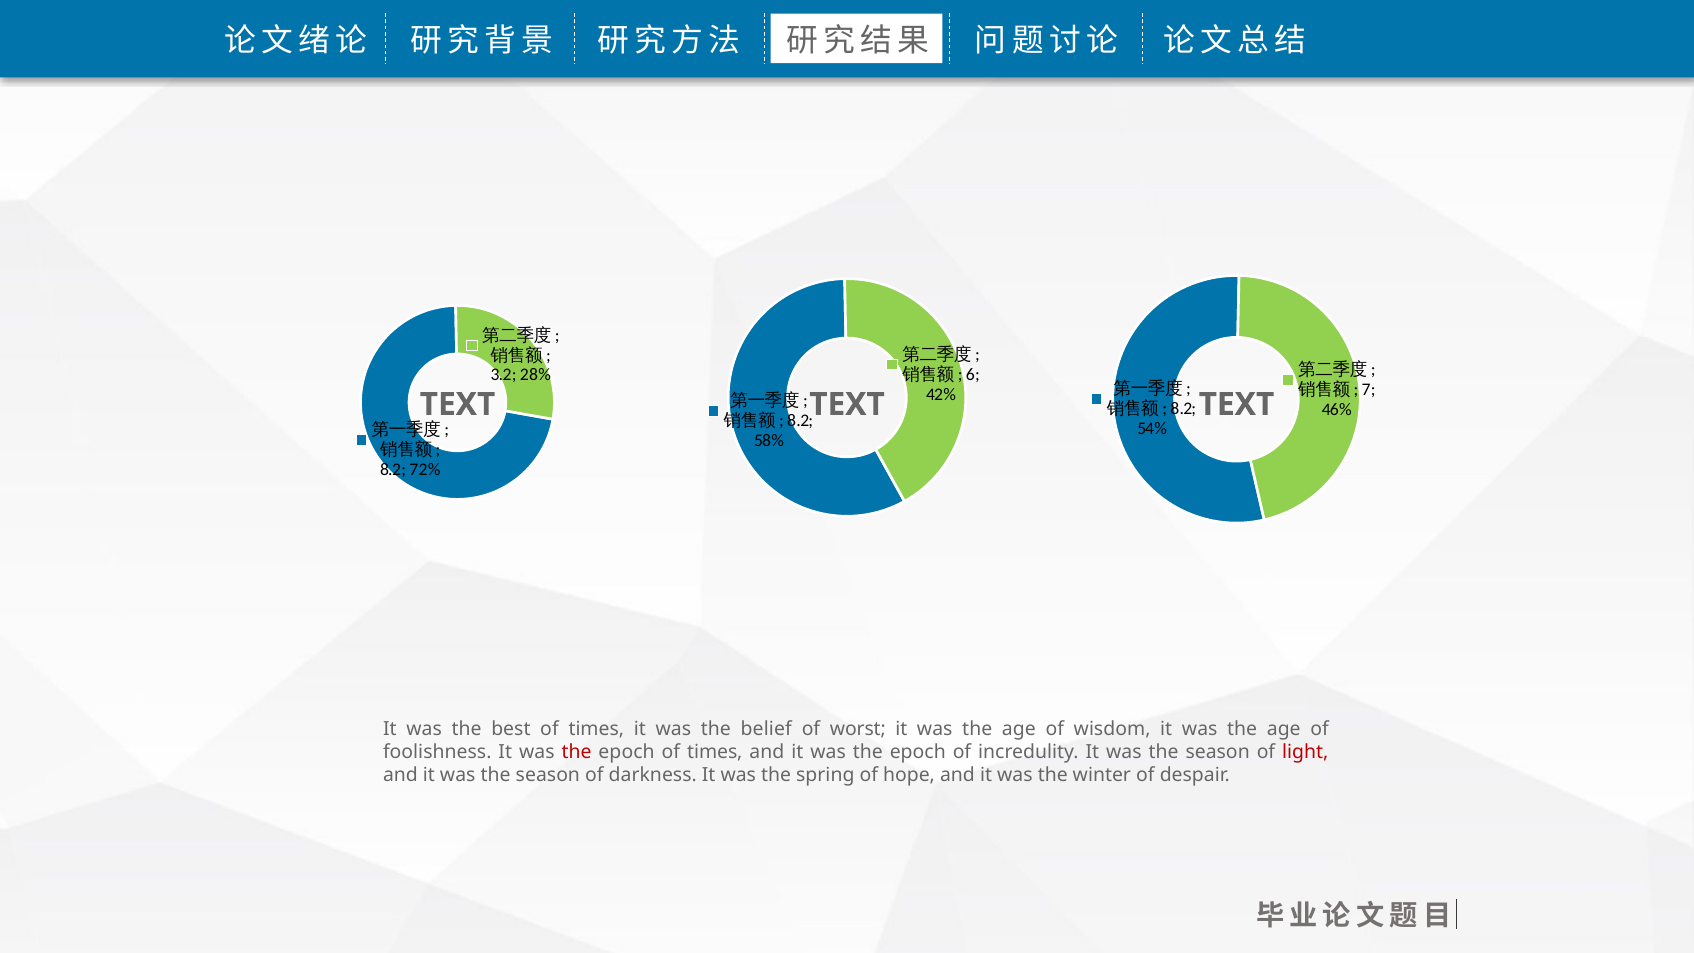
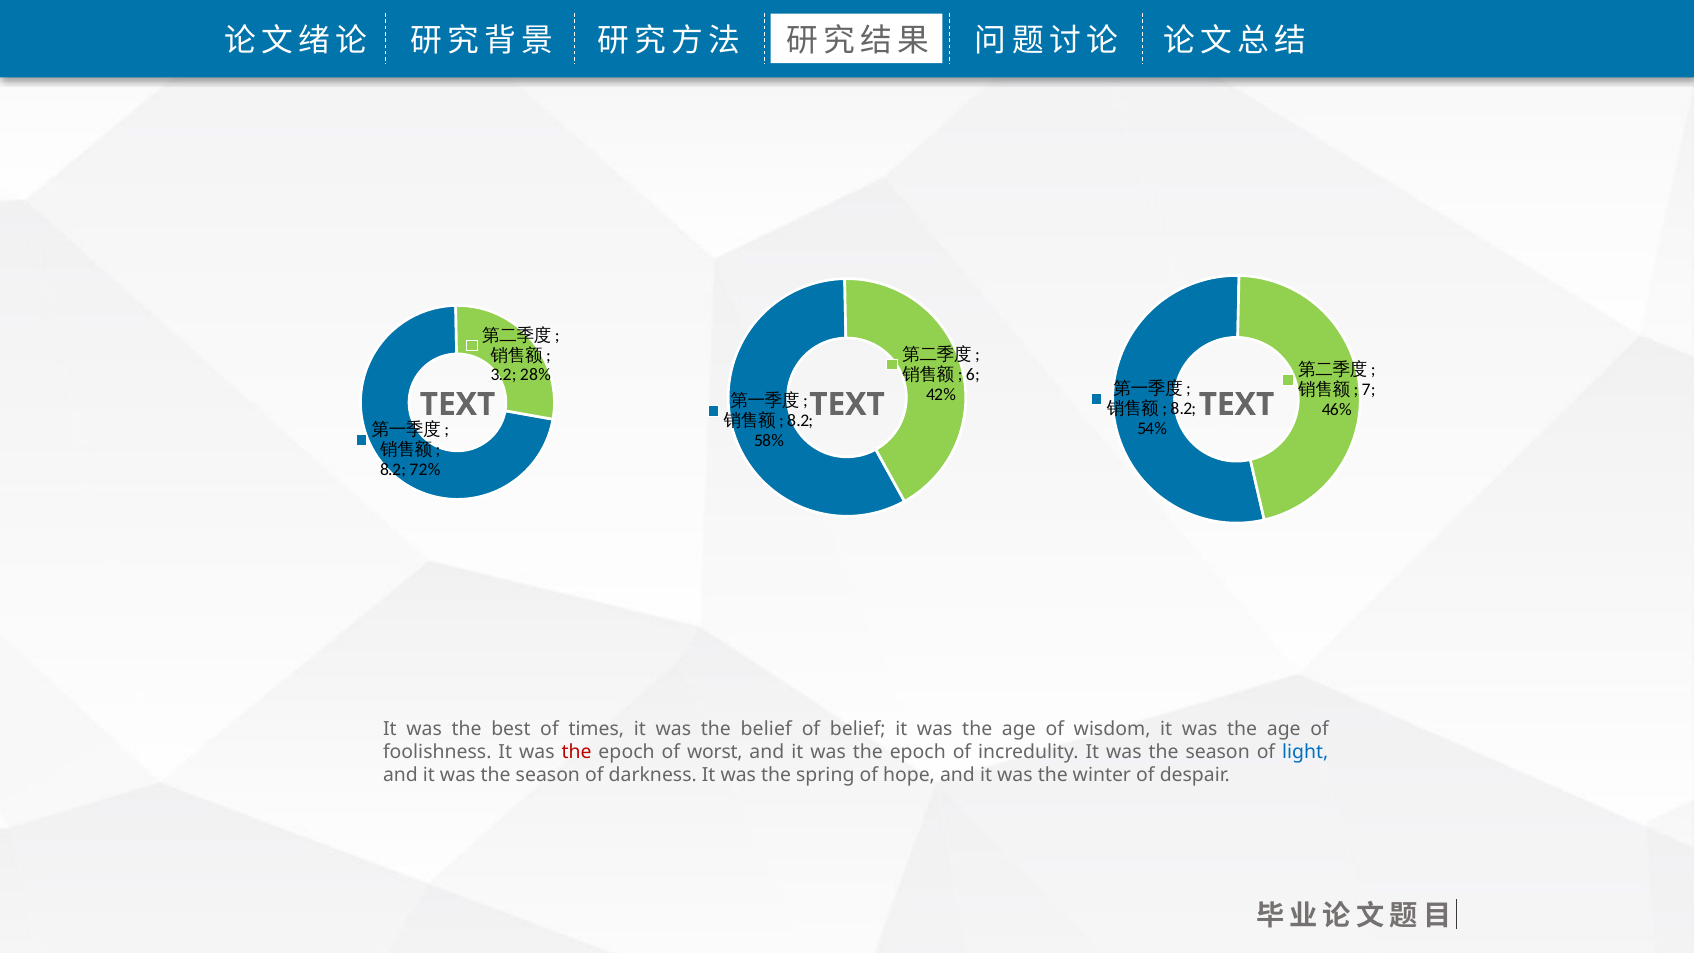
of worst: worst -> belief (858, 729)
epoch of times: times -> worst (715, 752)
light colour: red -> blue (1305, 752)
